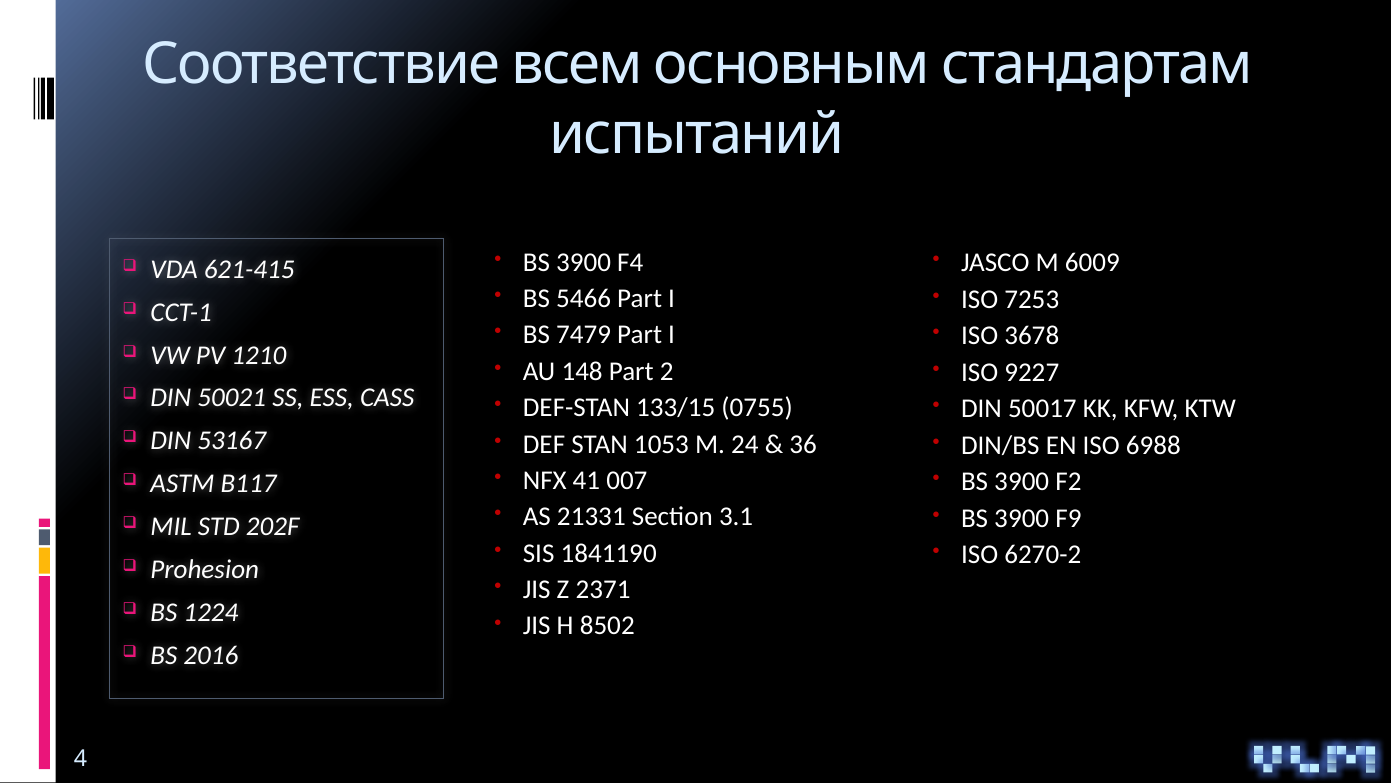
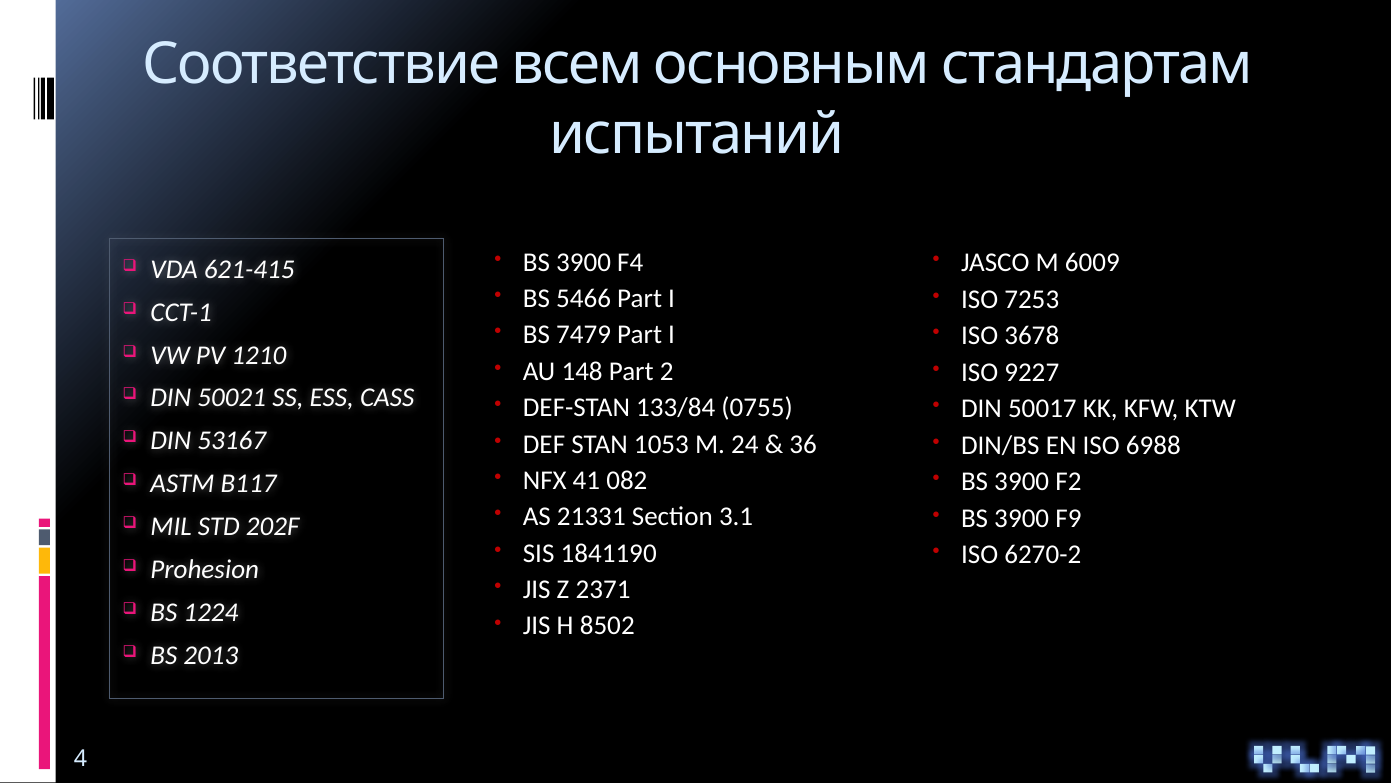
133/15: 133/15 -> 133/84 (676, 407)
007: 007 -> 082 (627, 480)
2016: 2016 -> 2013 (211, 655)
